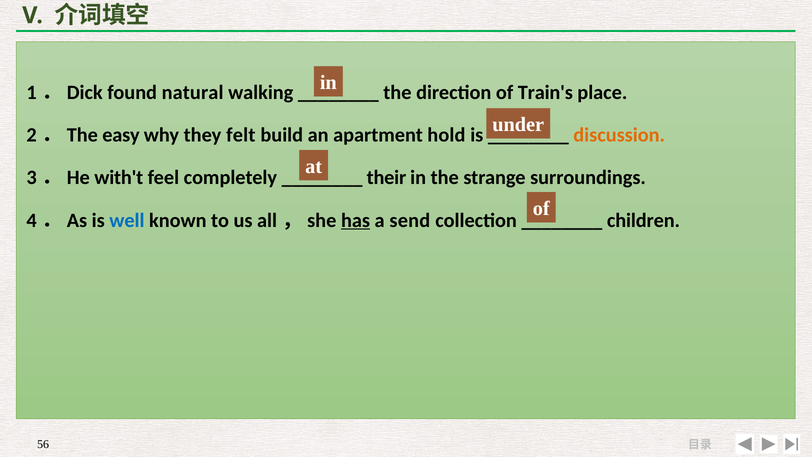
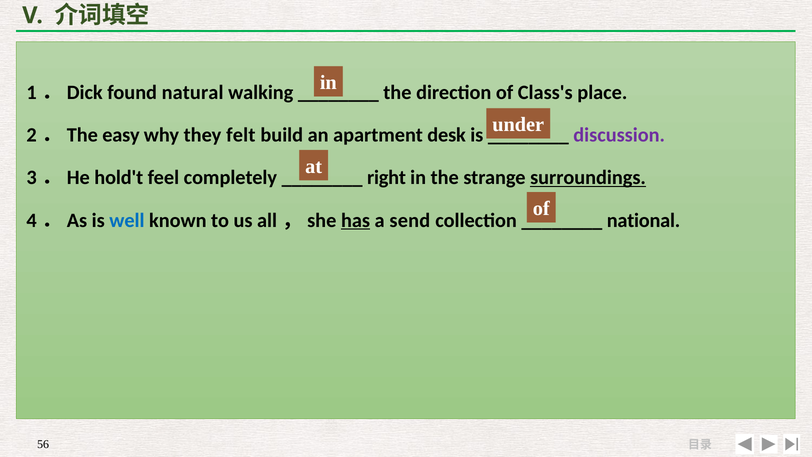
Train's: Train's -> Class's (545, 93)
hold: hold -> desk (447, 135)
discussion colour: orange -> purple (619, 135)
with't: with't -> hold't (119, 178)
their: their -> right (386, 178)
surroundings underline: none -> present (588, 178)
children: children -> national (644, 220)
